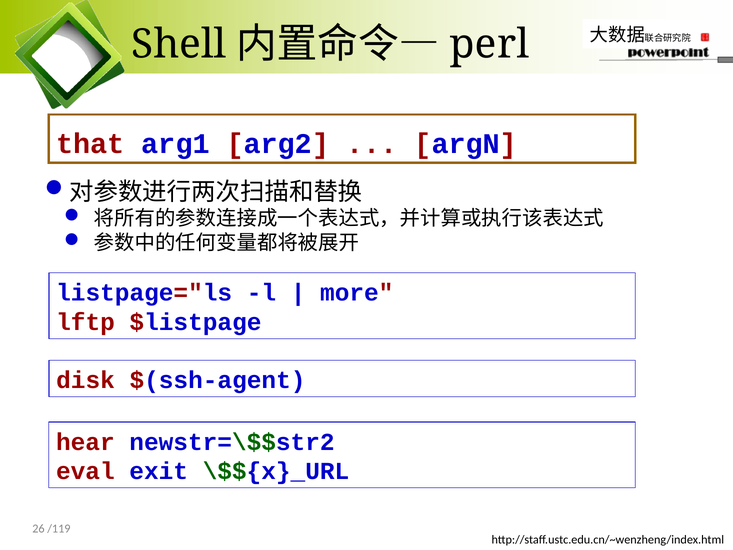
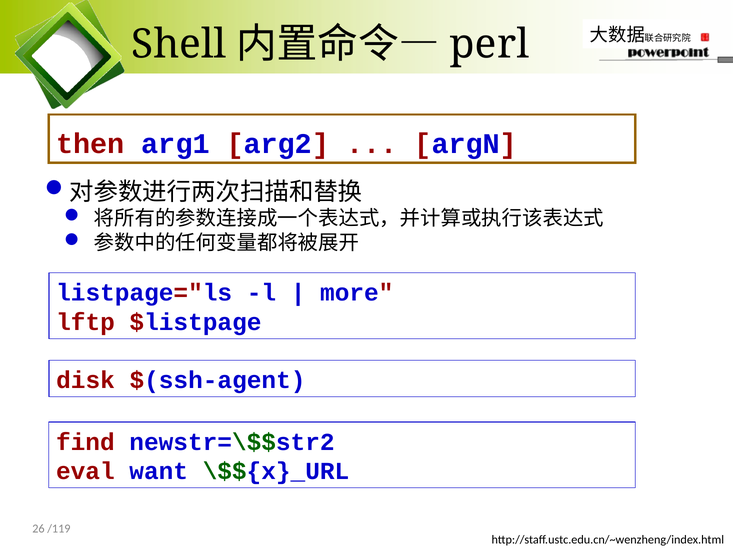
that: that -> then (90, 144)
hear: hear -> find (85, 442)
exit: exit -> want (159, 471)
